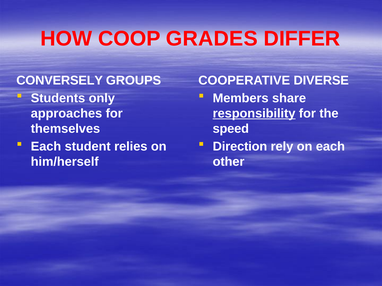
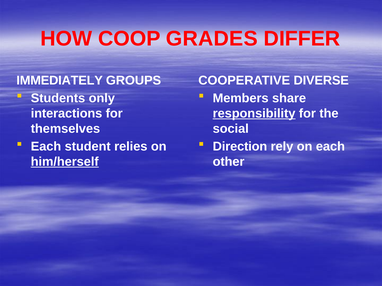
CONVERSELY: CONVERSELY -> IMMEDIATELY (60, 80)
approaches: approaches -> interactions (67, 114)
speed: speed -> social (231, 129)
him/herself underline: none -> present (65, 162)
